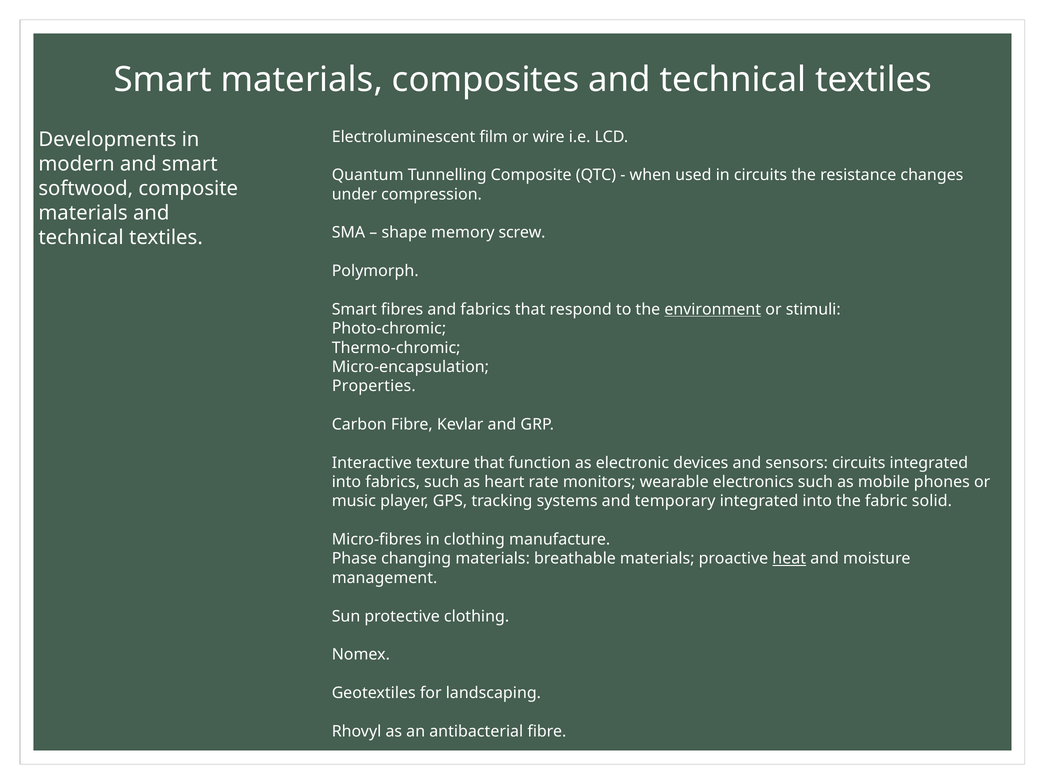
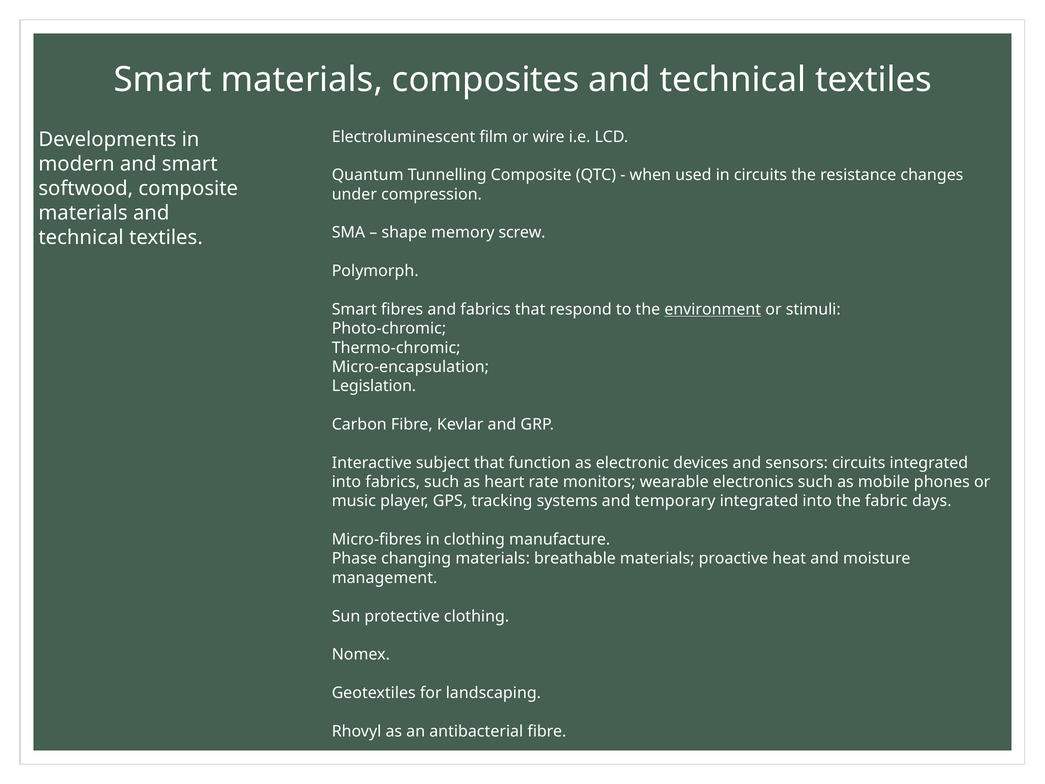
Properties: Properties -> Legislation (374, 386)
texture: texture -> subject (443, 463)
solid: solid -> days (932, 501)
heat underline: present -> none (789, 559)
